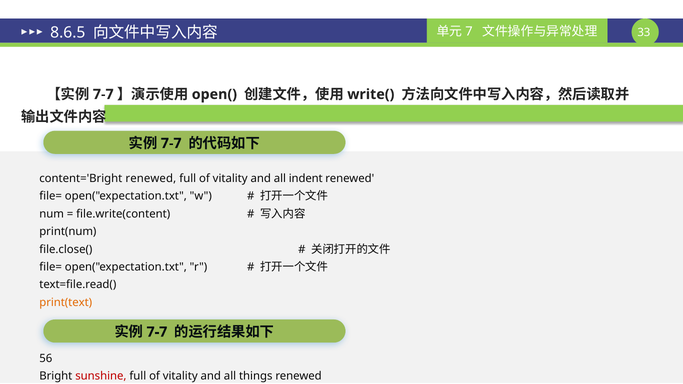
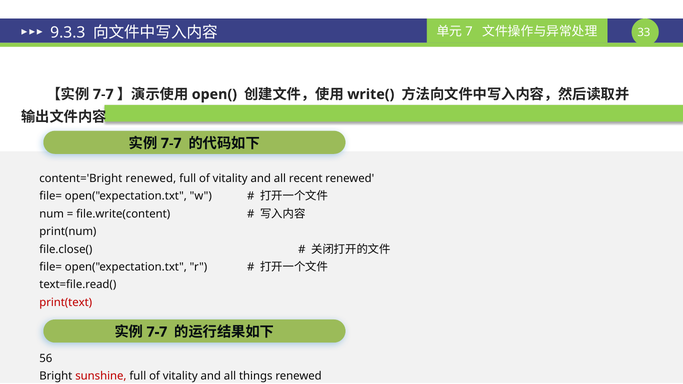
8.6.5: 8.6.5 -> 9.3.3 (68, 33)
indent: indent -> recent (306, 178)
print(text colour: orange -> red (66, 303)
